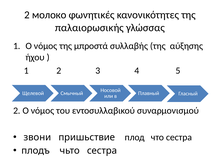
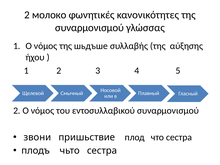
παλαιορωσικής: παλαιορωσικής -> συναρμονισμού (89, 28)
μπροστά: μπροστά -> шьдъше (91, 46)
